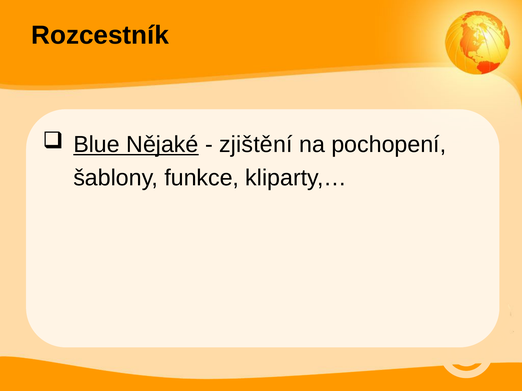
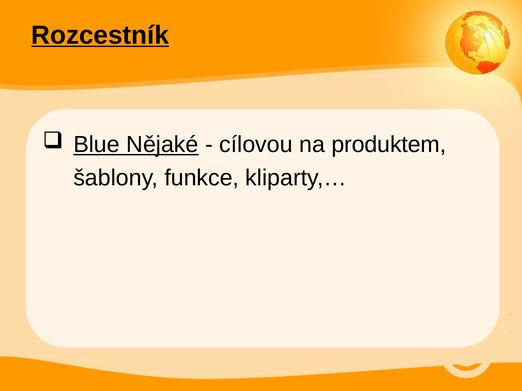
Rozcestník underline: none -> present (100, 35)
zjištění: zjištění -> cílovou (256, 145)
pochopení: pochopení -> produktem (389, 145)
